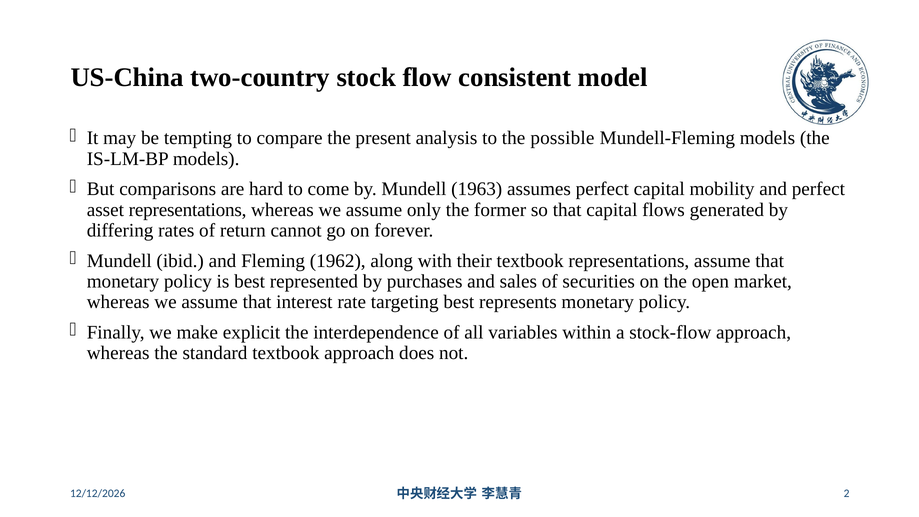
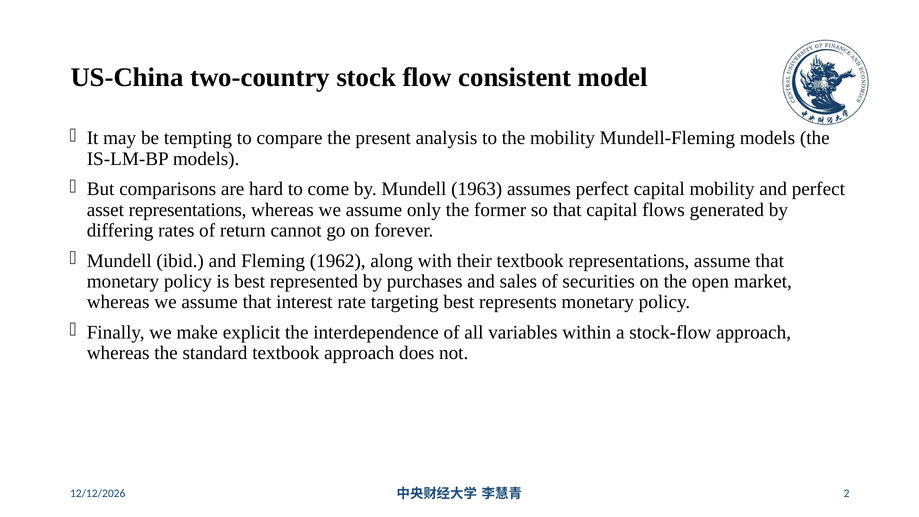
the possible: possible -> mobility (563, 138)
